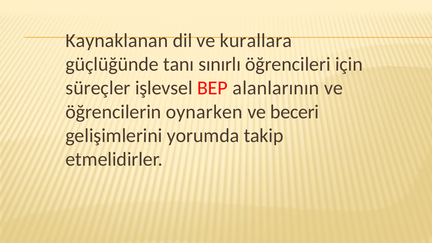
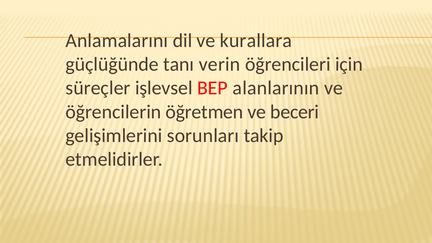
Kaynaklanan: Kaynaklanan -> Anlamalarını (117, 41)
sınırlı: sınırlı -> verin (220, 64)
oynarken: oynarken -> öğretmen (204, 112)
yorumda: yorumda -> sorunları (203, 136)
